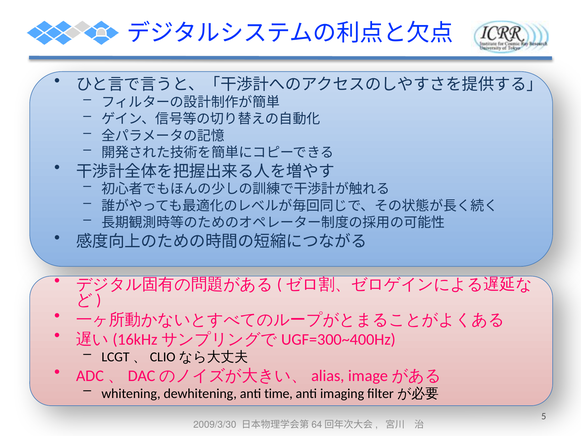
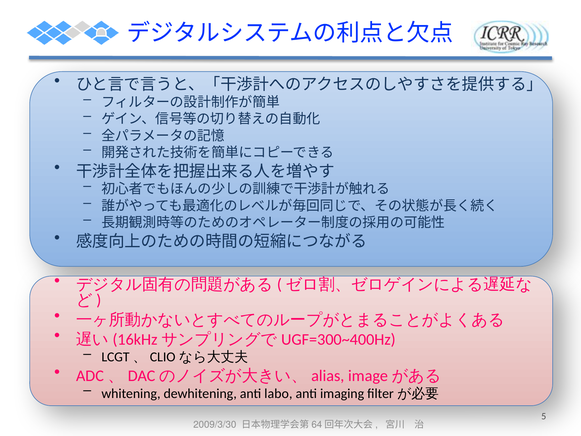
time: time -> labo (278, 393)
